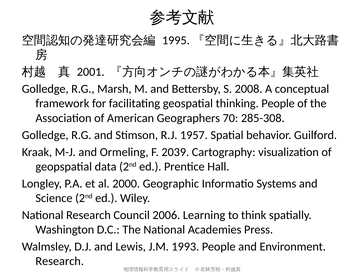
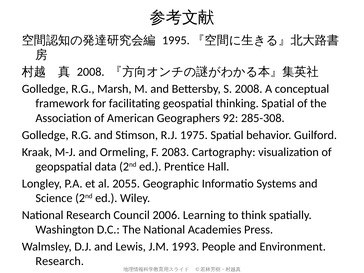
2001: 2001 -> 2008 (91, 72)
thinking People: People -> Spatial (278, 103)
70: 70 -> 92 (230, 118)
1957: 1957 -> 1975 (194, 135)
2039: 2039 -> 2083 (175, 152)
2000: 2000 -> 2055 (126, 184)
